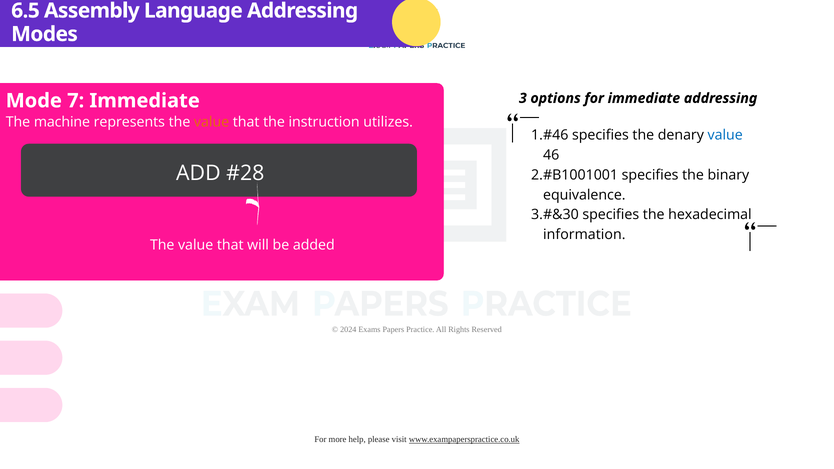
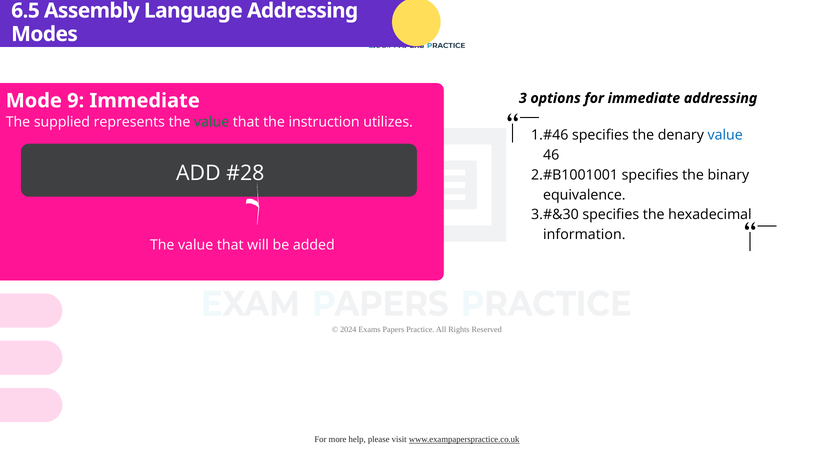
7: 7 -> 9 (76, 101)
machine: machine -> supplied (62, 122)
value colour: orange -> green (212, 122)
